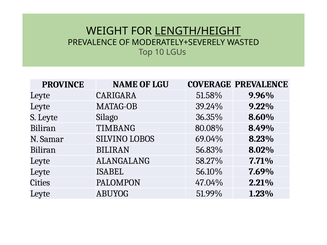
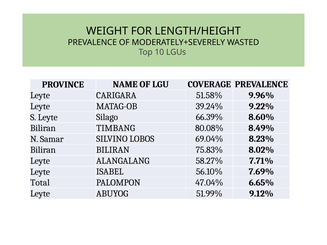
LENGTH/HEIGHT underline: present -> none (198, 31)
36.35%: 36.35% -> 66.39% (209, 117)
56.83%: 56.83% -> 75.83% (209, 150)
Cities: Cities -> Total (40, 183)
2.21%: 2.21% -> 6.65% (261, 183)
1.23%: 1.23% -> 9.12% (261, 194)
